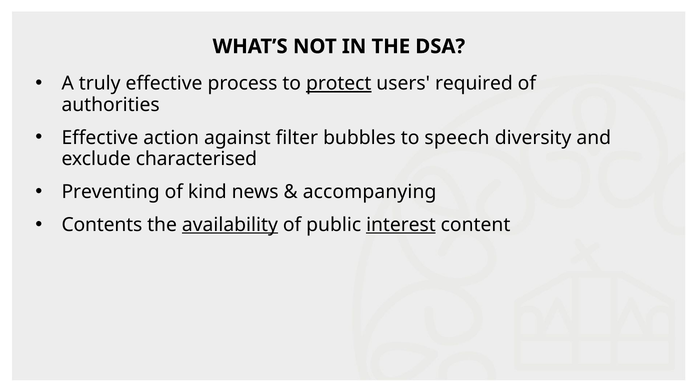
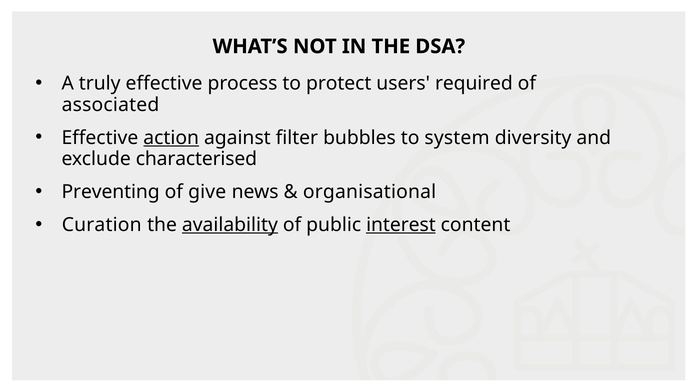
protect underline: present -> none (339, 83)
authorities: authorities -> associated (110, 105)
action underline: none -> present (171, 138)
speech: speech -> system (457, 138)
kind: kind -> give (207, 192)
accompanying: accompanying -> organisational (370, 192)
Contents: Contents -> Curation (102, 225)
